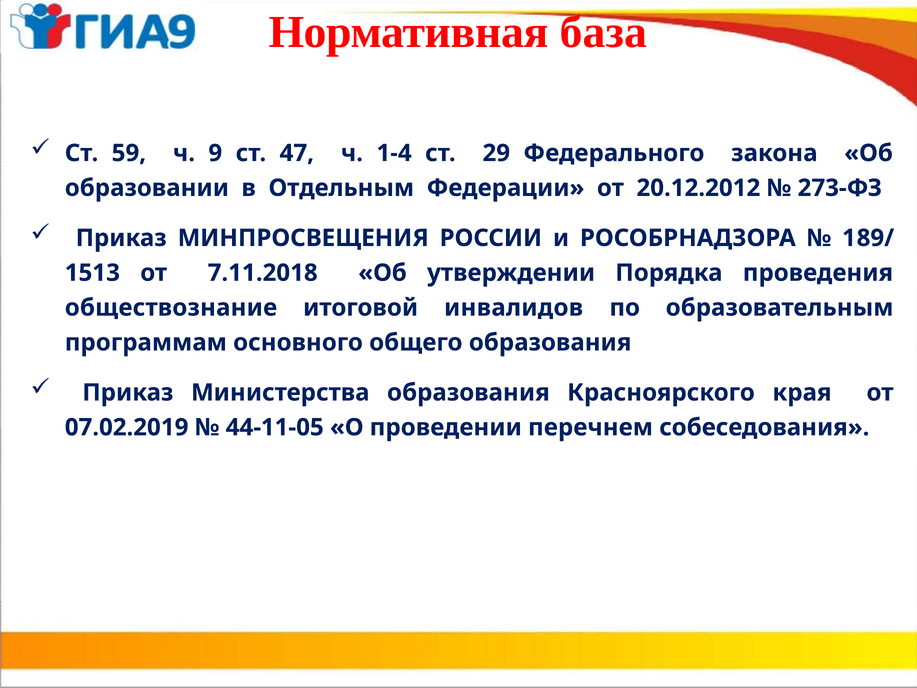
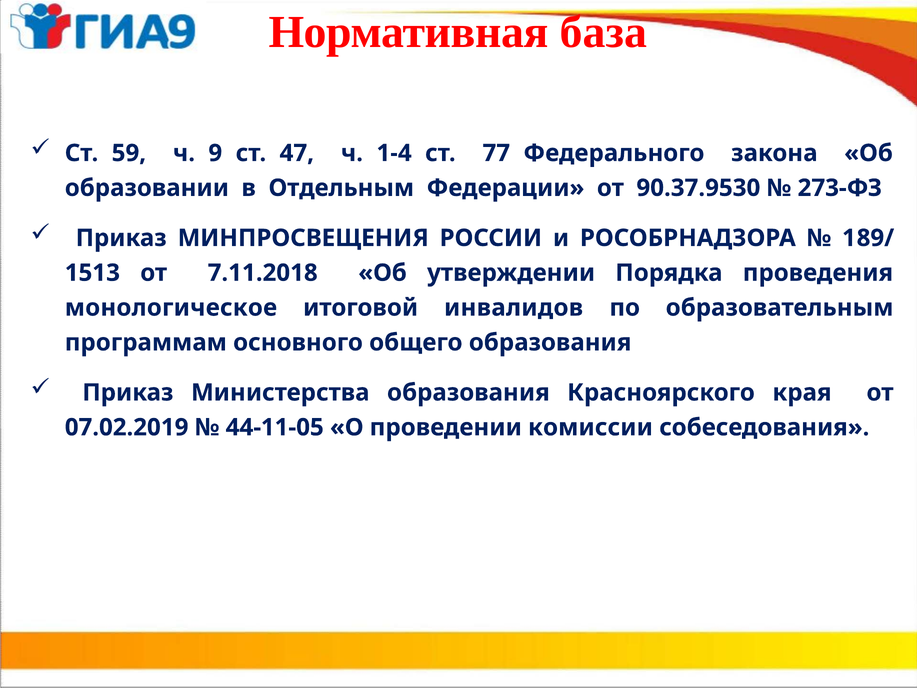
29: 29 -> 77 (496, 153)
20.12.2012: 20.12.2012 -> 90.37.9530 (698, 188)
обществознание: обществознание -> монологическое (171, 308)
перечнем: перечнем -> комиссии (590, 427)
